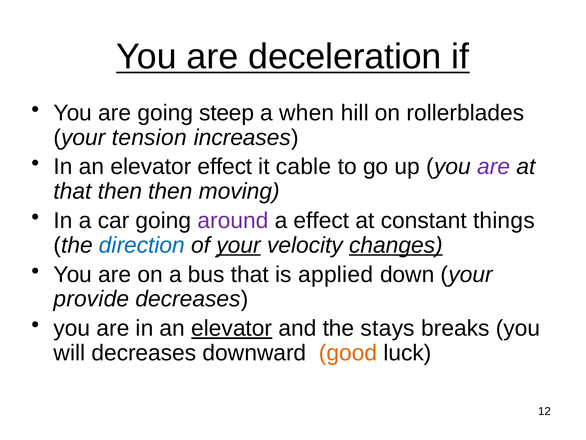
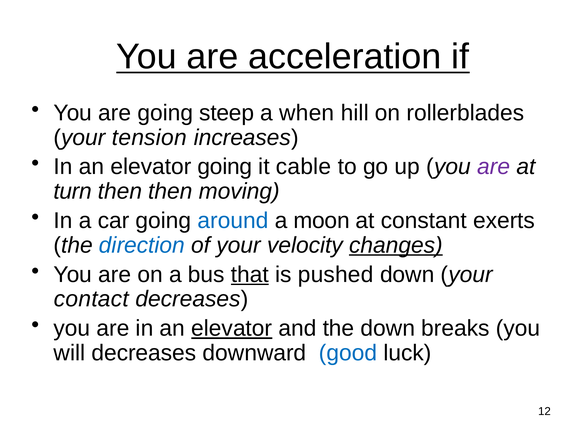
deceleration: deceleration -> acceleration (345, 57)
elevator effect: effect -> going (225, 167)
that: that -> turn (73, 191)
around colour: purple -> blue (233, 220)
a effect: effect -> moon (322, 220)
things: things -> exerts (504, 220)
your underline: present -> none (239, 245)
that underline: none -> present (250, 274)
applied: applied -> pushed (336, 274)
provide: provide -> contact (91, 299)
the stays: stays -> down (388, 328)
good colour: orange -> blue (348, 353)
